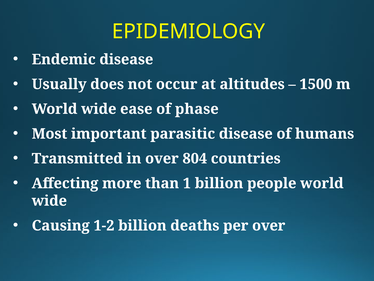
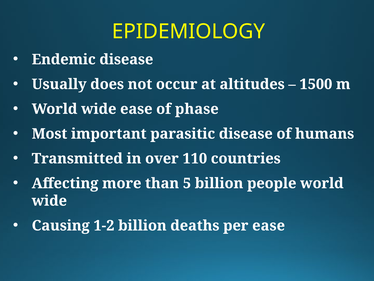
804: 804 -> 110 (195, 158)
1: 1 -> 5 (187, 183)
per over: over -> ease (269, 225)
